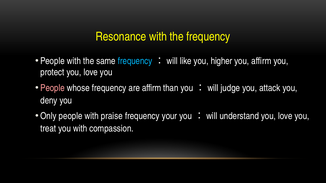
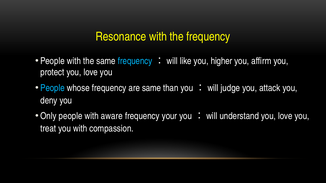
People colour: pink -> light blue (53, 88)
are affirm: affirm -> same (152, 88)
praise: praise -> aware (112, 116)
